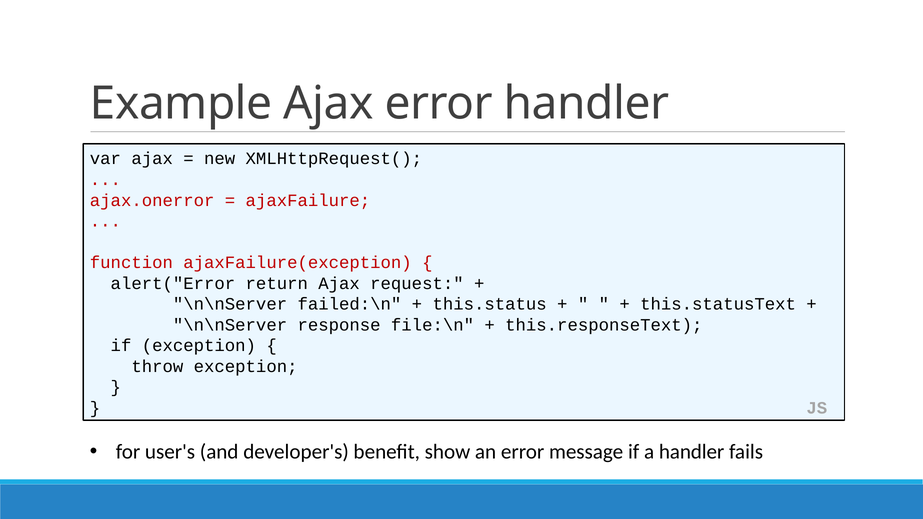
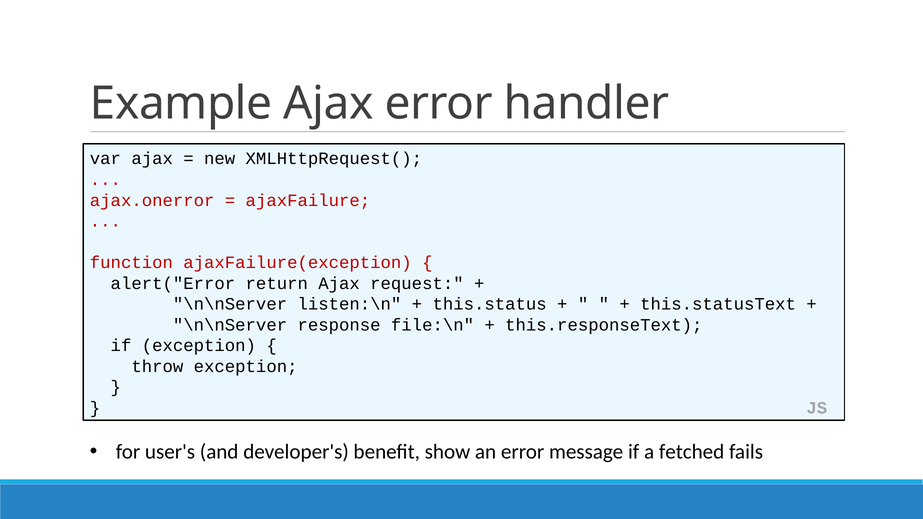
failed:\n: failed:\n -> listen:\n (349, 304)
a handler: handler -> fetched (692, 452)
